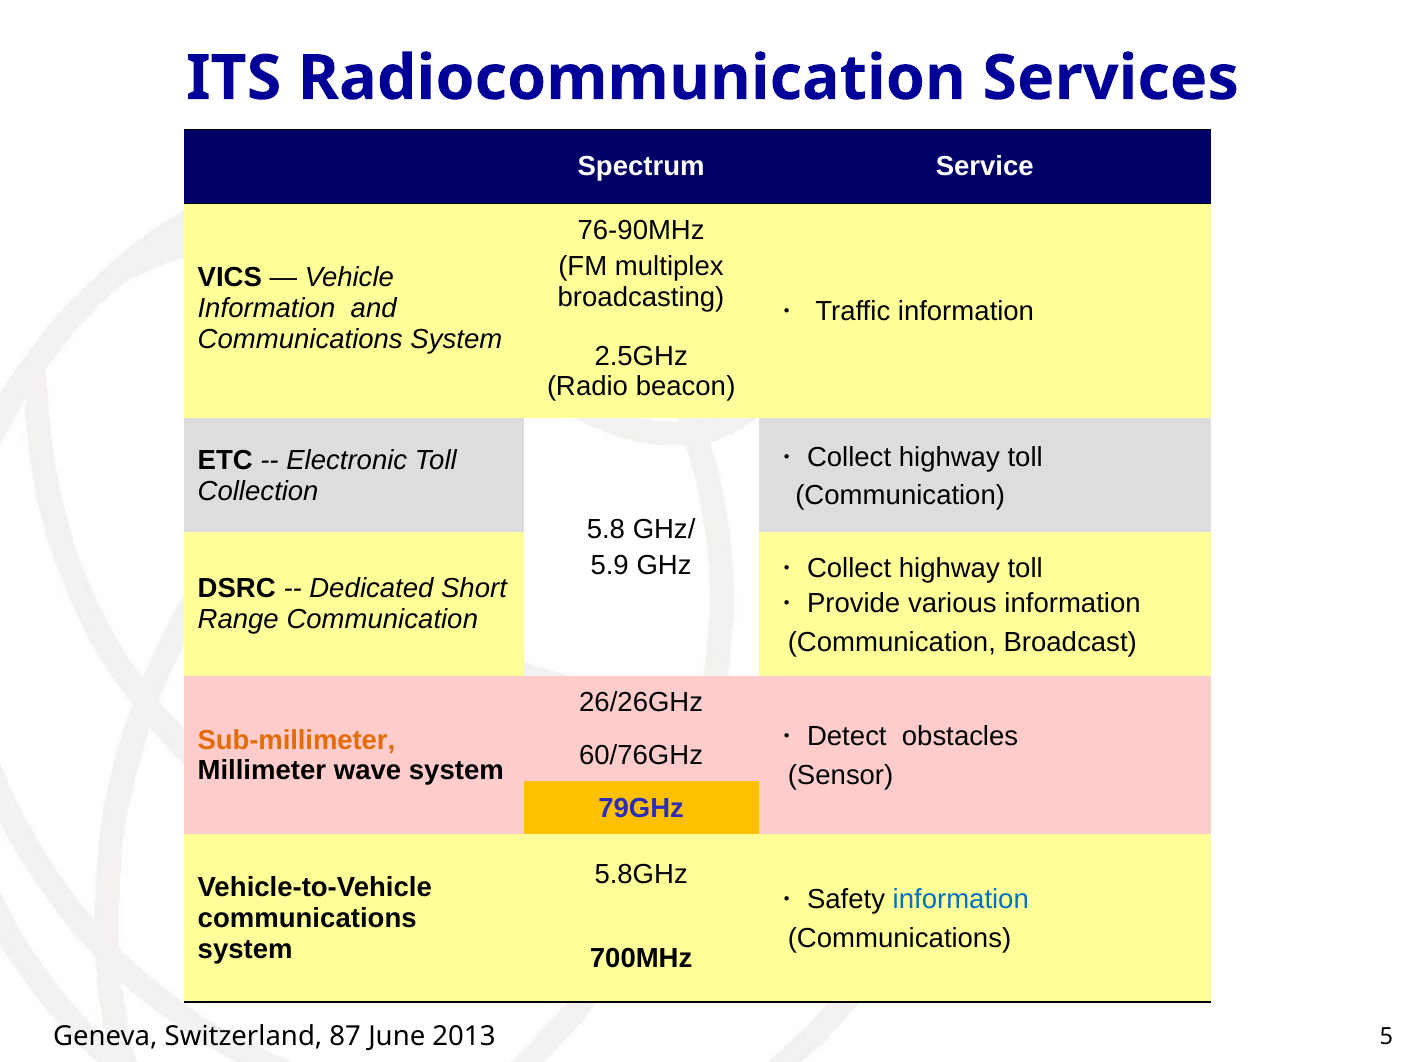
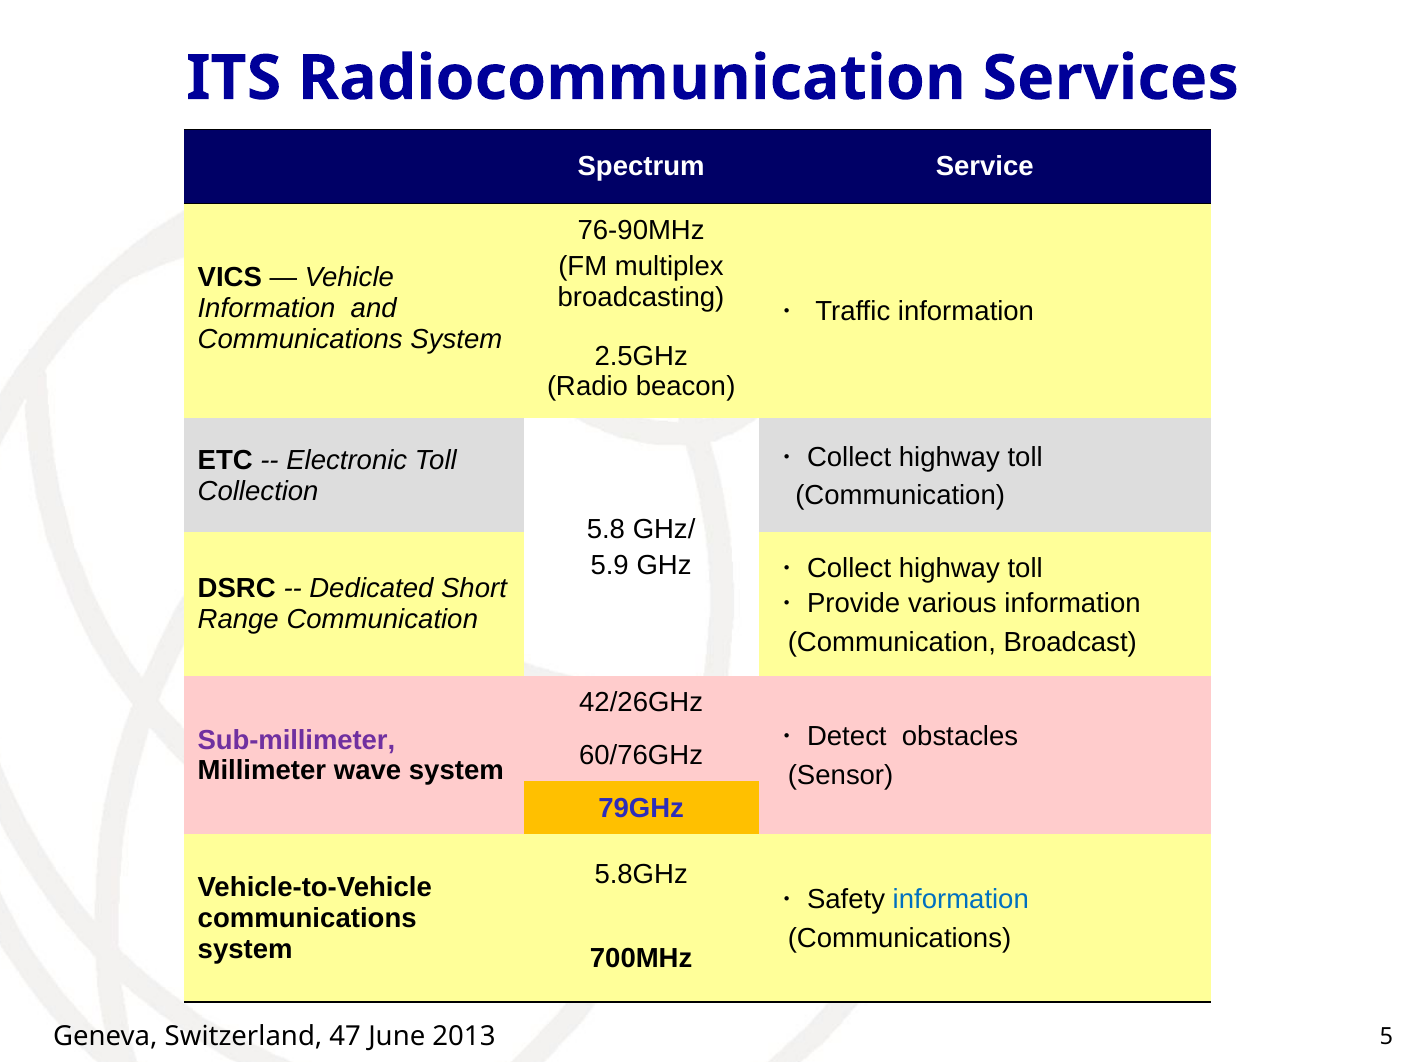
26/26GHz: 26/26GHz -> 42/26GHz (641, 702)
Sub-millimeter colour: orange -> purple (296, 739)
87: 87 -> 47 (345, 1035)
